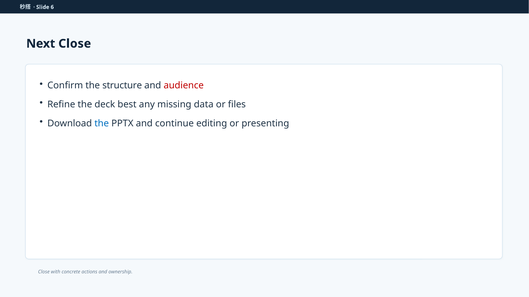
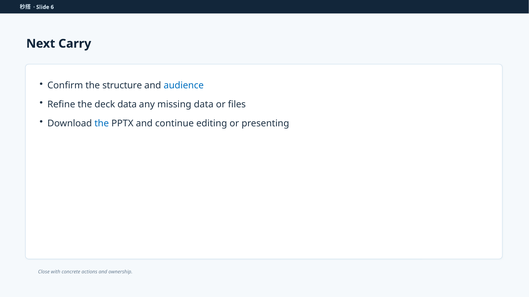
Next Close: Close -> Carry (75, 44)
audience colour: red -> blue (184, 86)
deck best: best -> data (127, 105)
